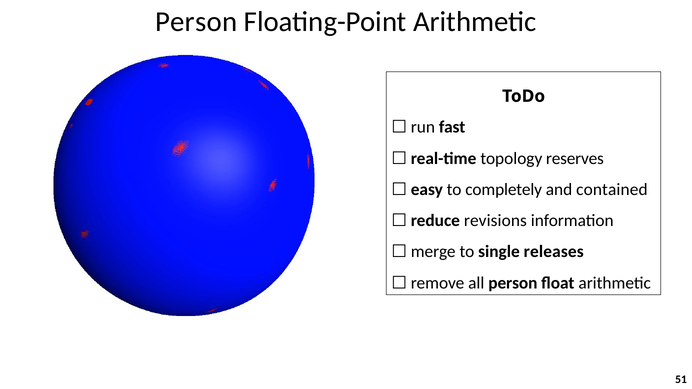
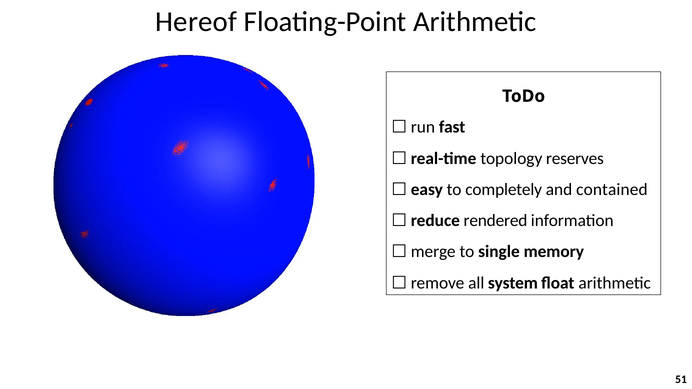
Person: Person -> Hereof (196, 22)
revisions: revisions -> rendered (496, 221)
releases: releases -> memory (554, 252)
all person: person -> system (513, 283)
